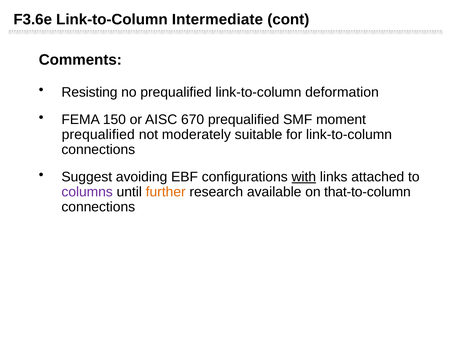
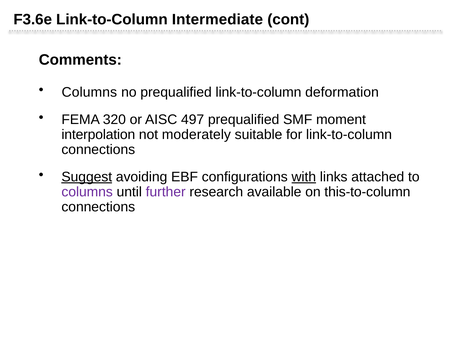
Resisting: Resisting -> Columns (89, 92)
150: 150 -> 320 (114, 119)
670: 670 -> 497 (193, 119)
prequalified: prequalified -> interpolation (98, 134)
Suggest underline: none -> present (87, 177)
further colour: orange -> purple (166, 192)
that-to-column: that-to-column -> this-to-column (367, 192)
